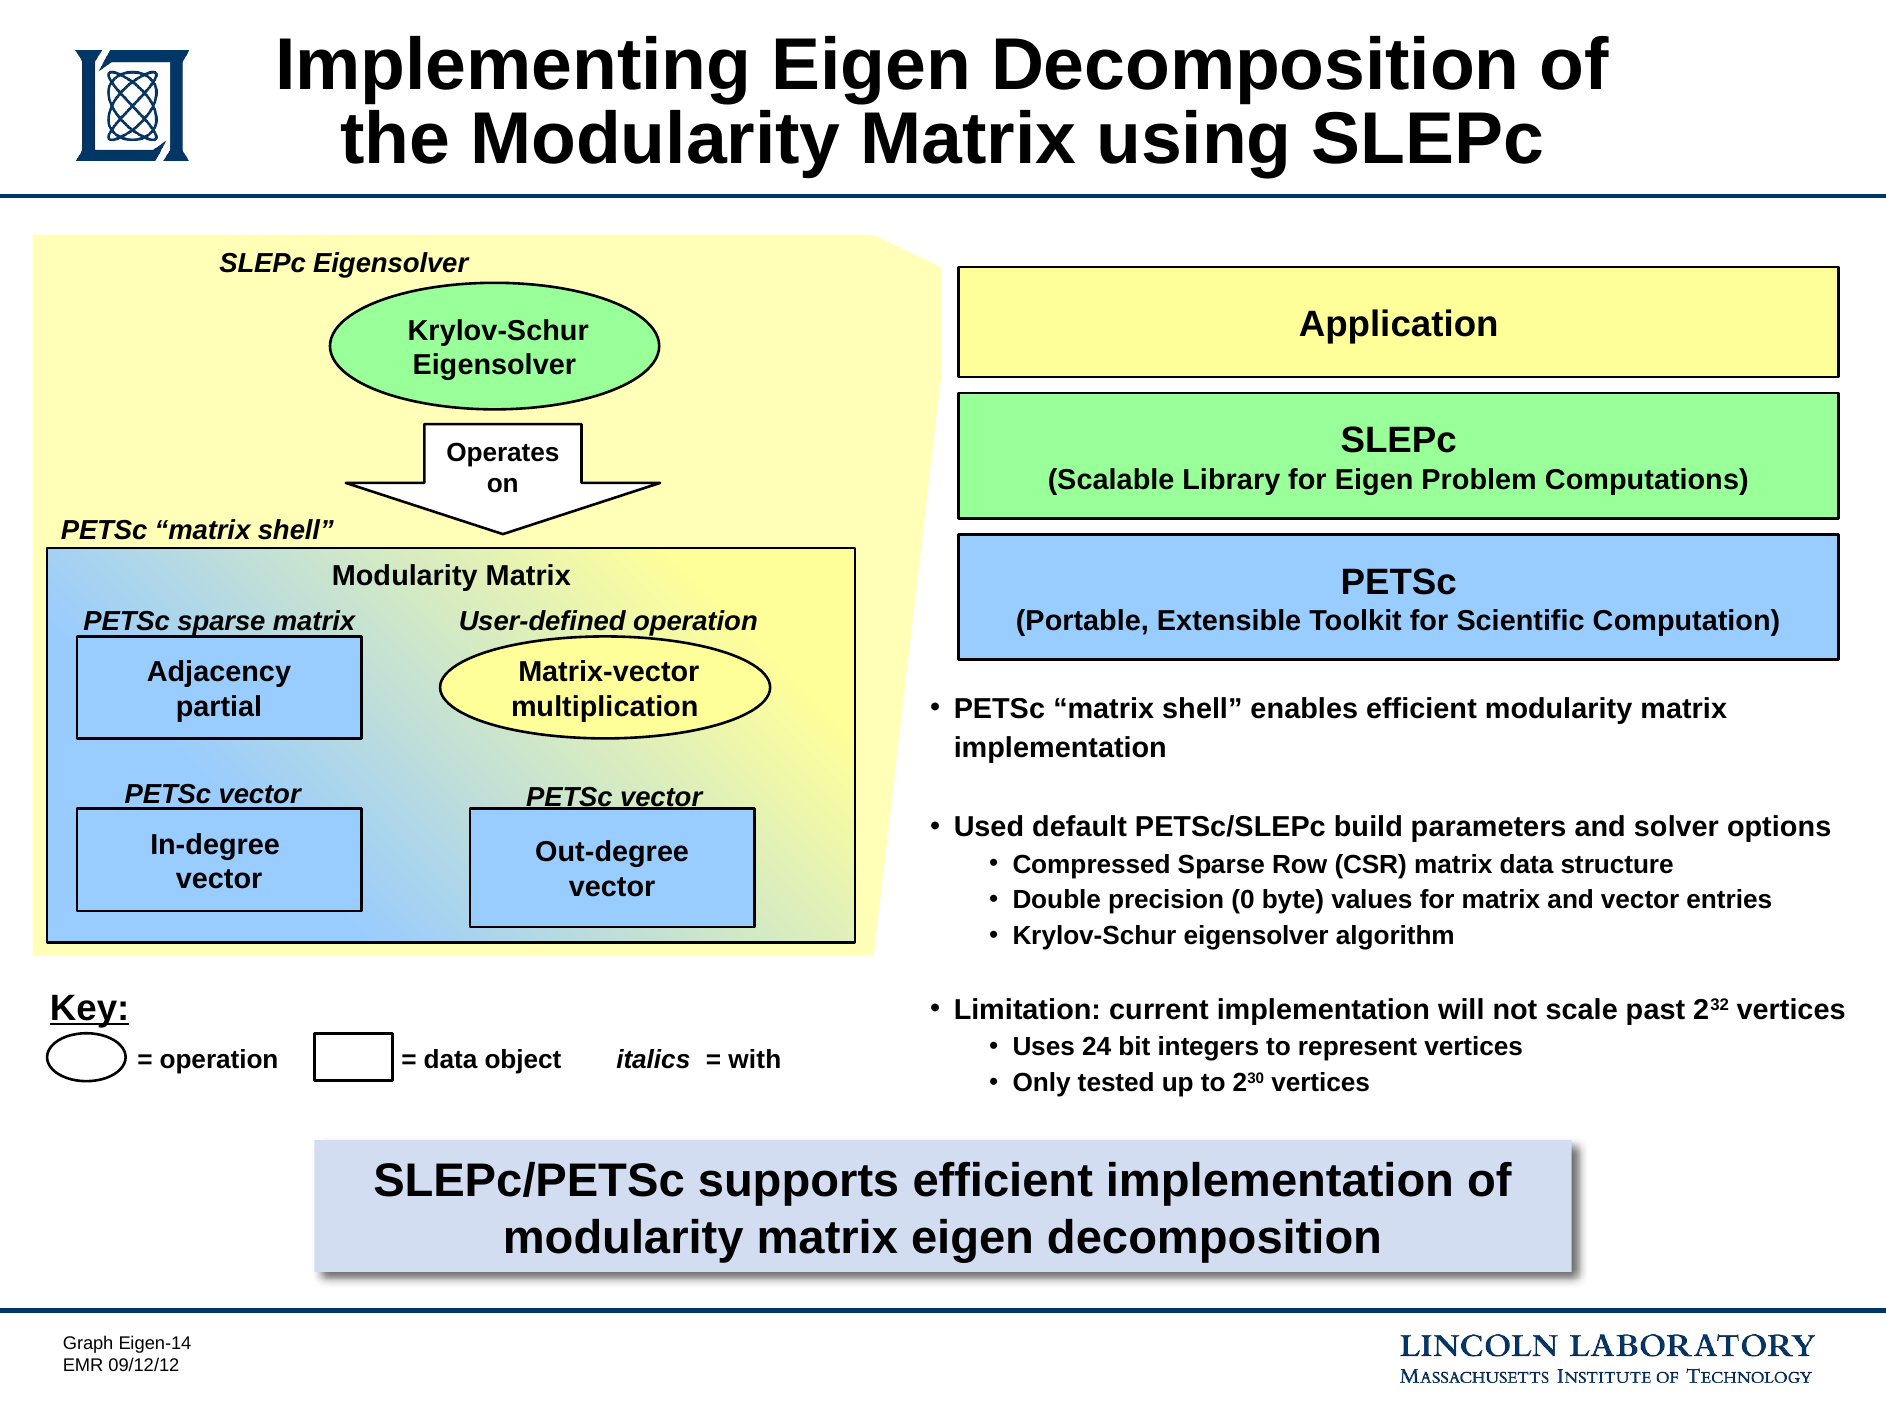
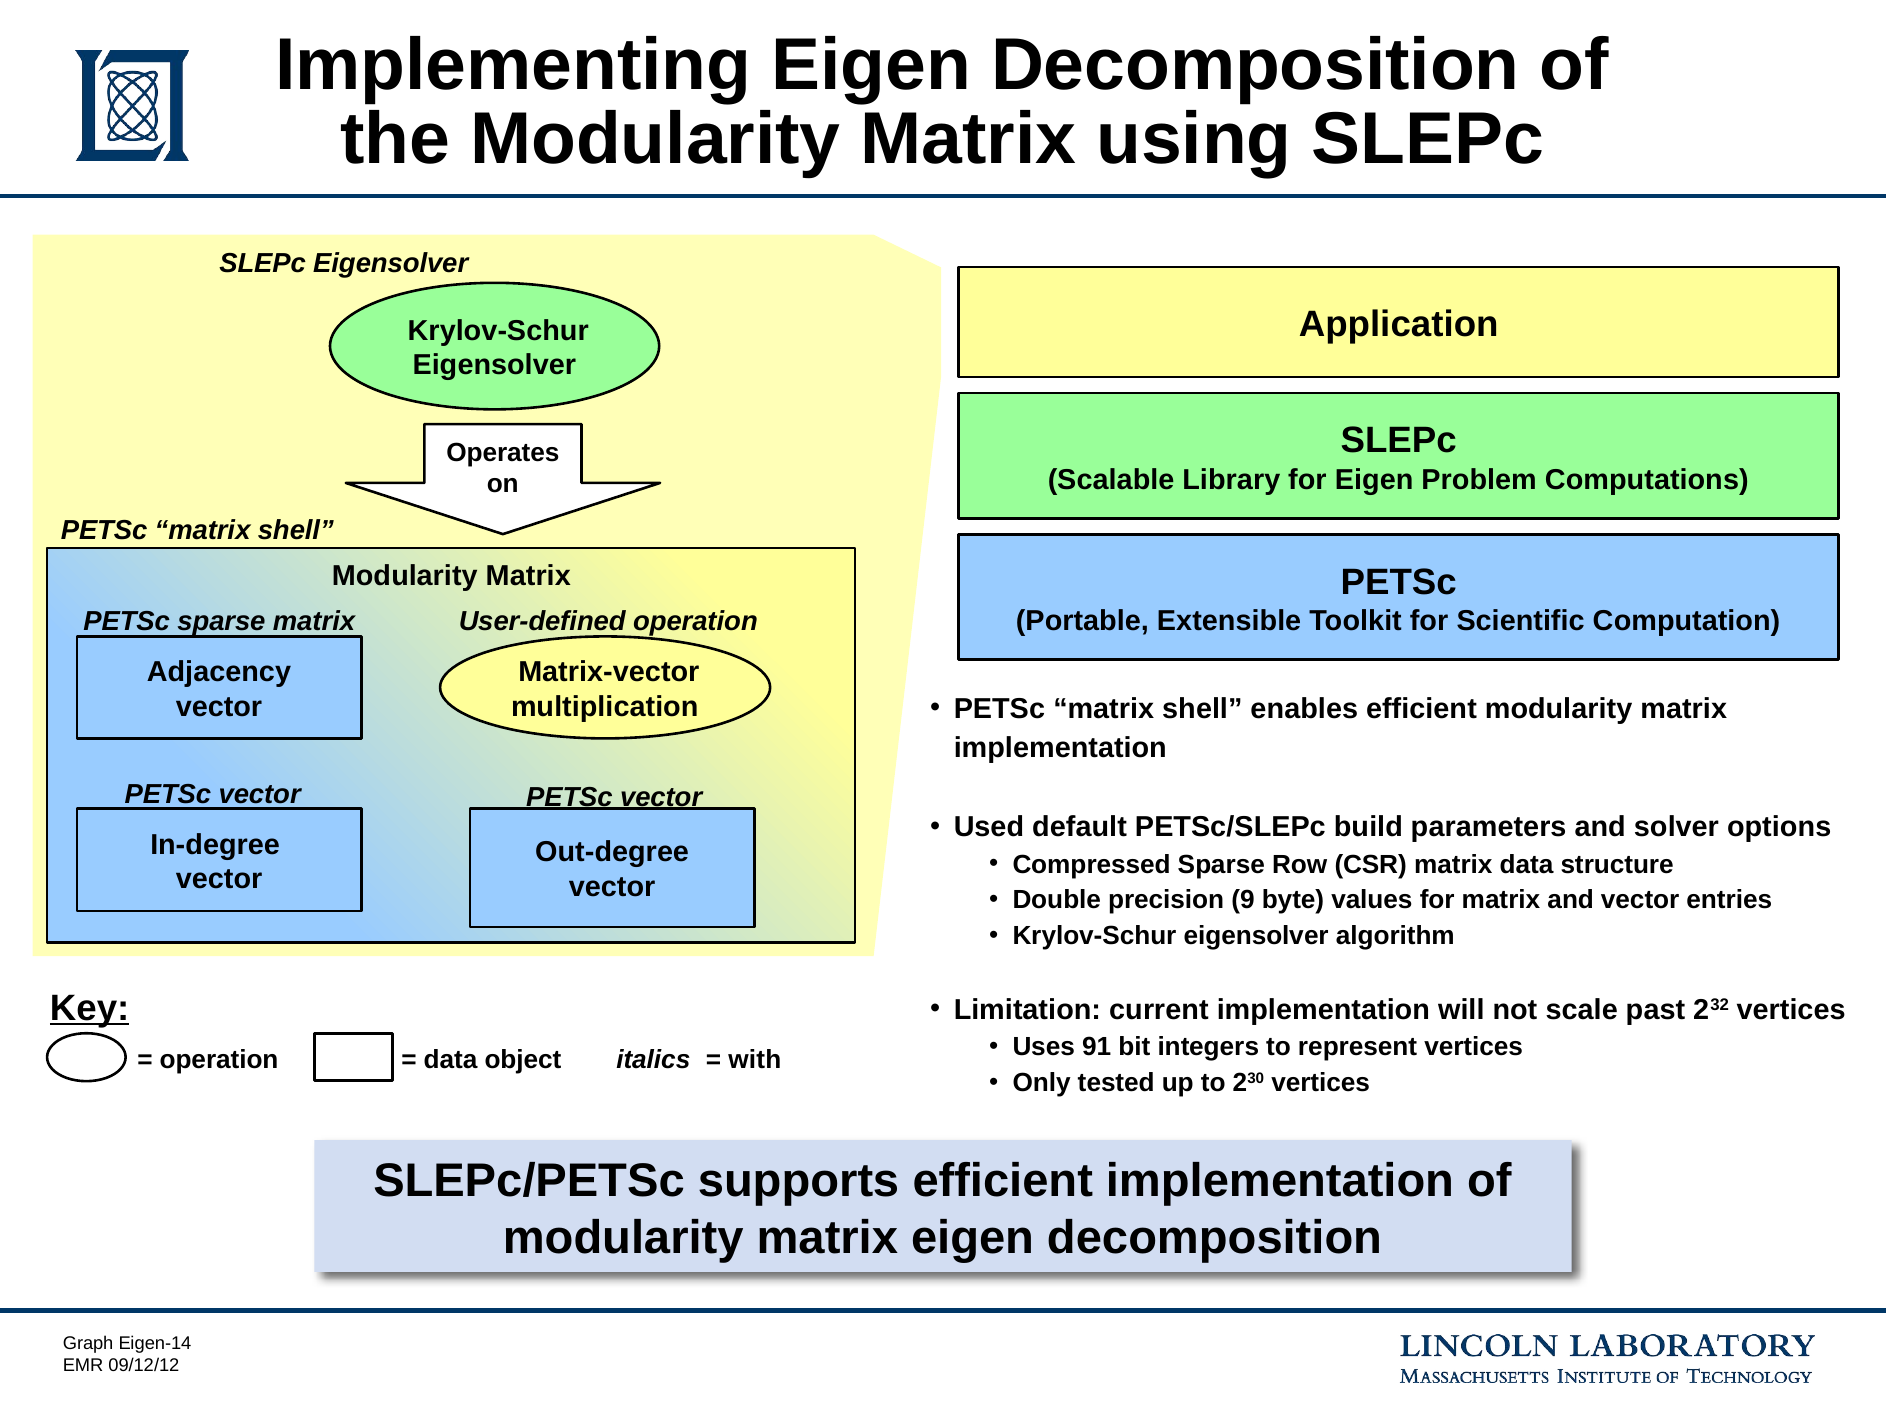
partial: partial -> vector (219, 707)
0: 0 -> 9 (1243, 901)
24: 24 -> 91 (1097, 1048)
